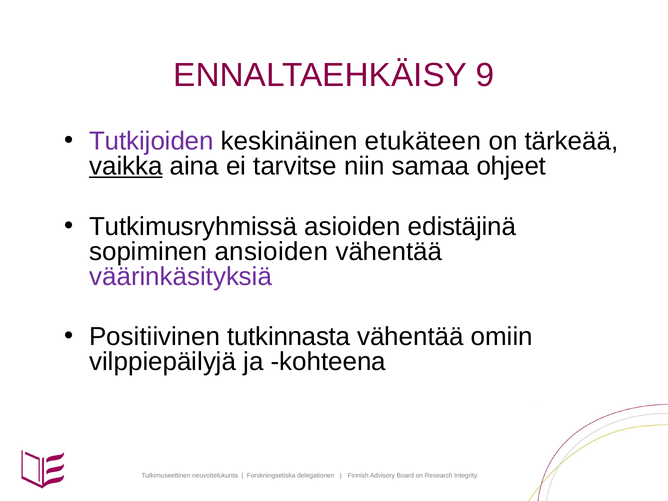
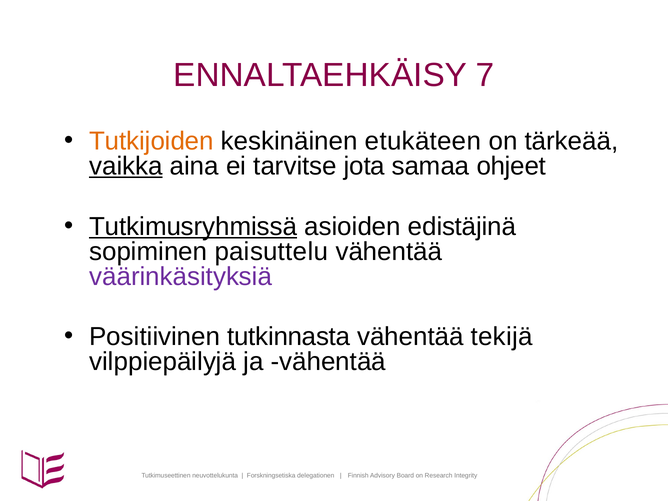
9: 9 -> 7 (485, 75)
Tutkijoiden colour: purple -> orange (151, 141)
niin: niin -> jota (364, 166)
Tutkimusryhmissä underline: none -> present (193, 227)
ansioiden: ansioiden -> paisuttelu (271, 252)
omiin: omiin -> tekijä (502, 337)
ja kohteena: kohteena -> vähentää (328, 362)
